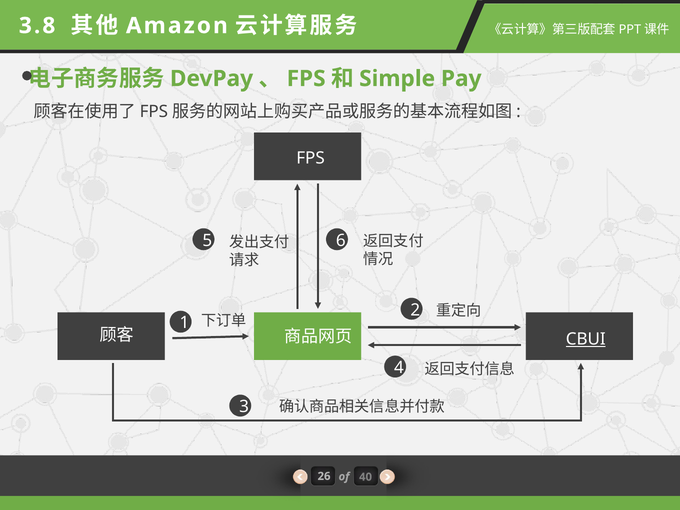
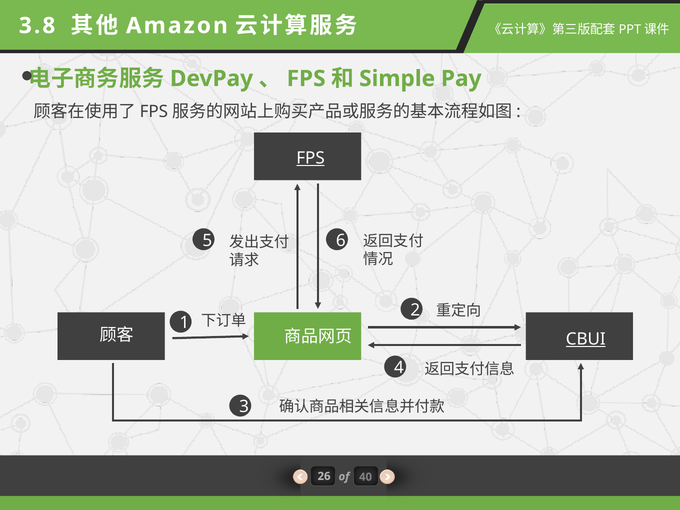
FPS underline: none -> present (311, 158)
